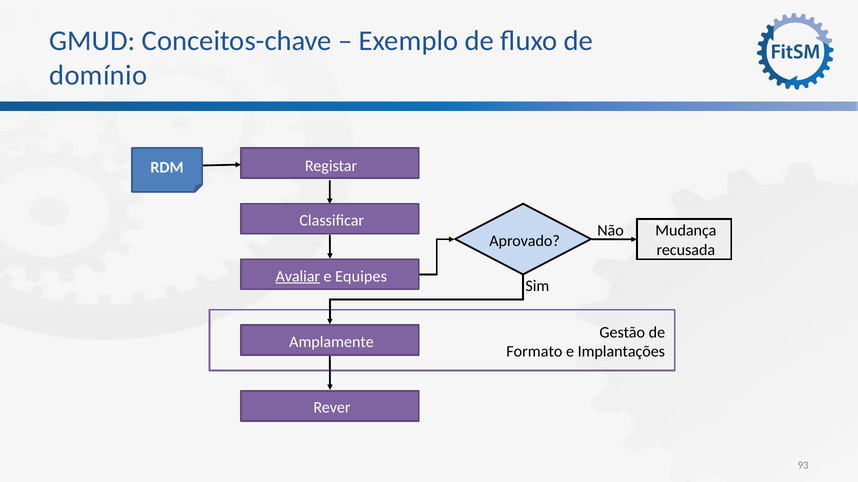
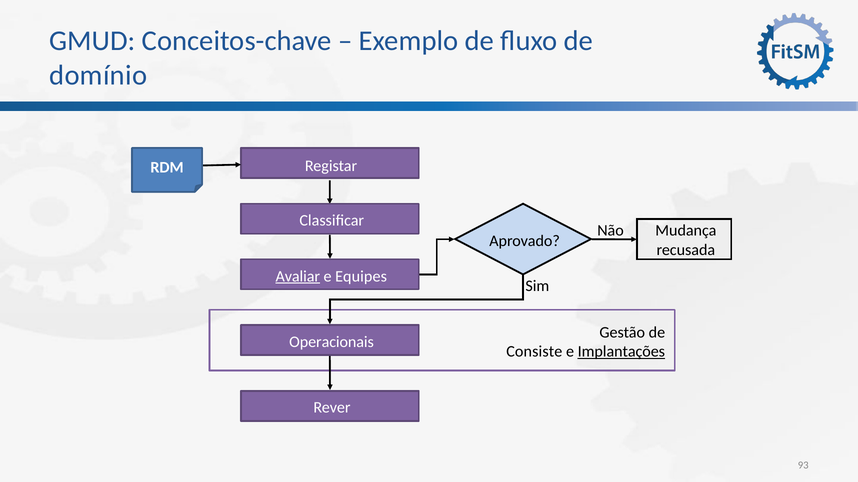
Amplamente: Amplamente -> Operacionais (332, 342)
Formato: Formato -> Consiste (534, 352)
Implantações underline: none -> present (621, 352)
